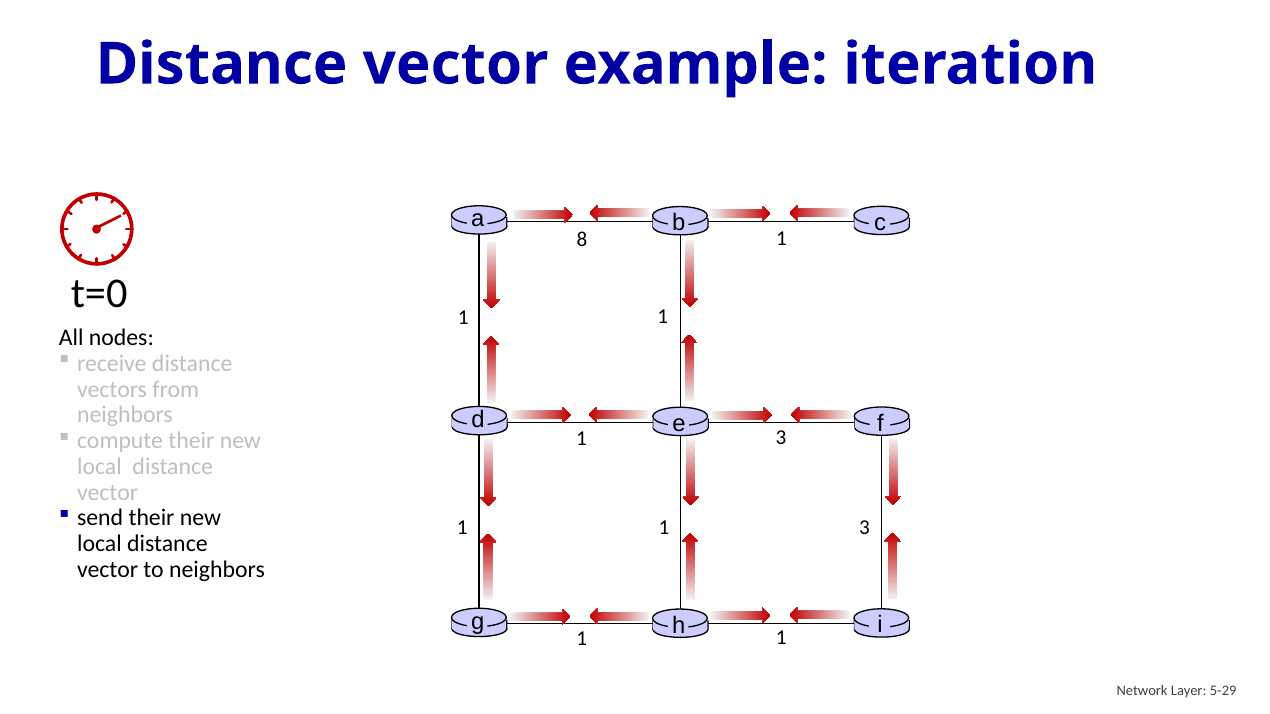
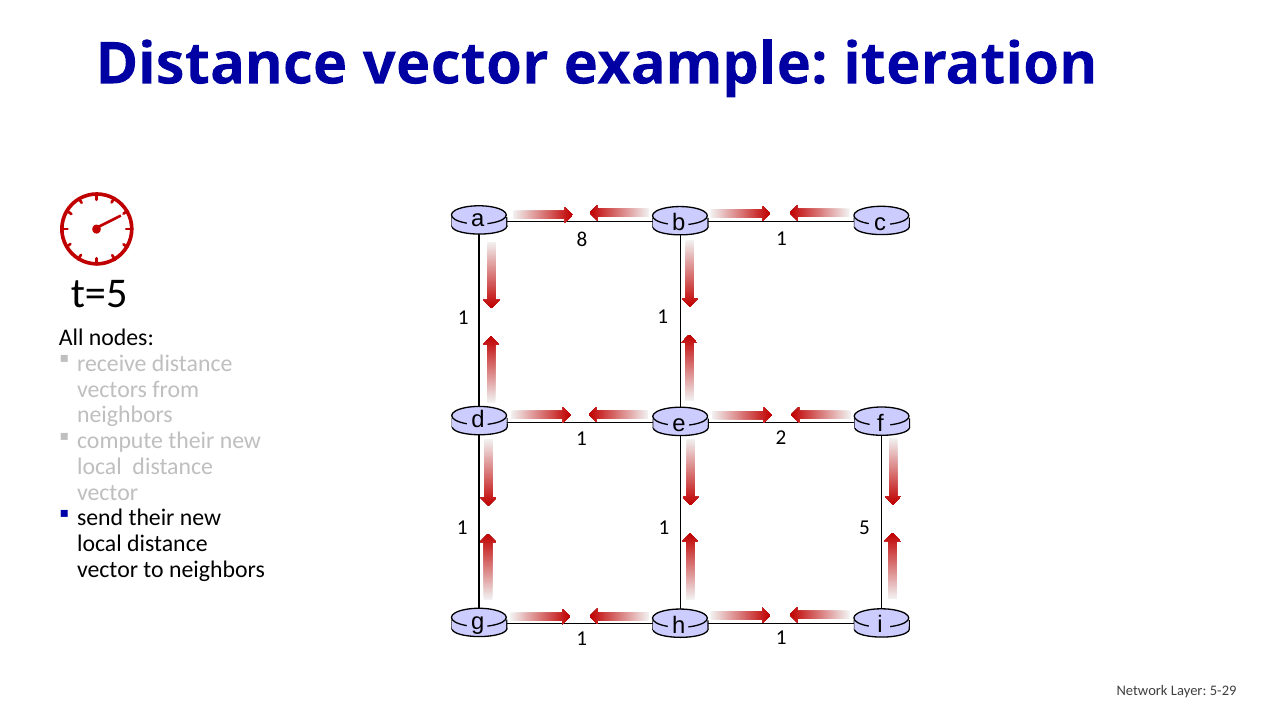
t=0: t=0 -> t=5 (99, 294)
3: 3 -> 2 (781, 438)
1 1 3: 3 -> 5 (864, 528)
